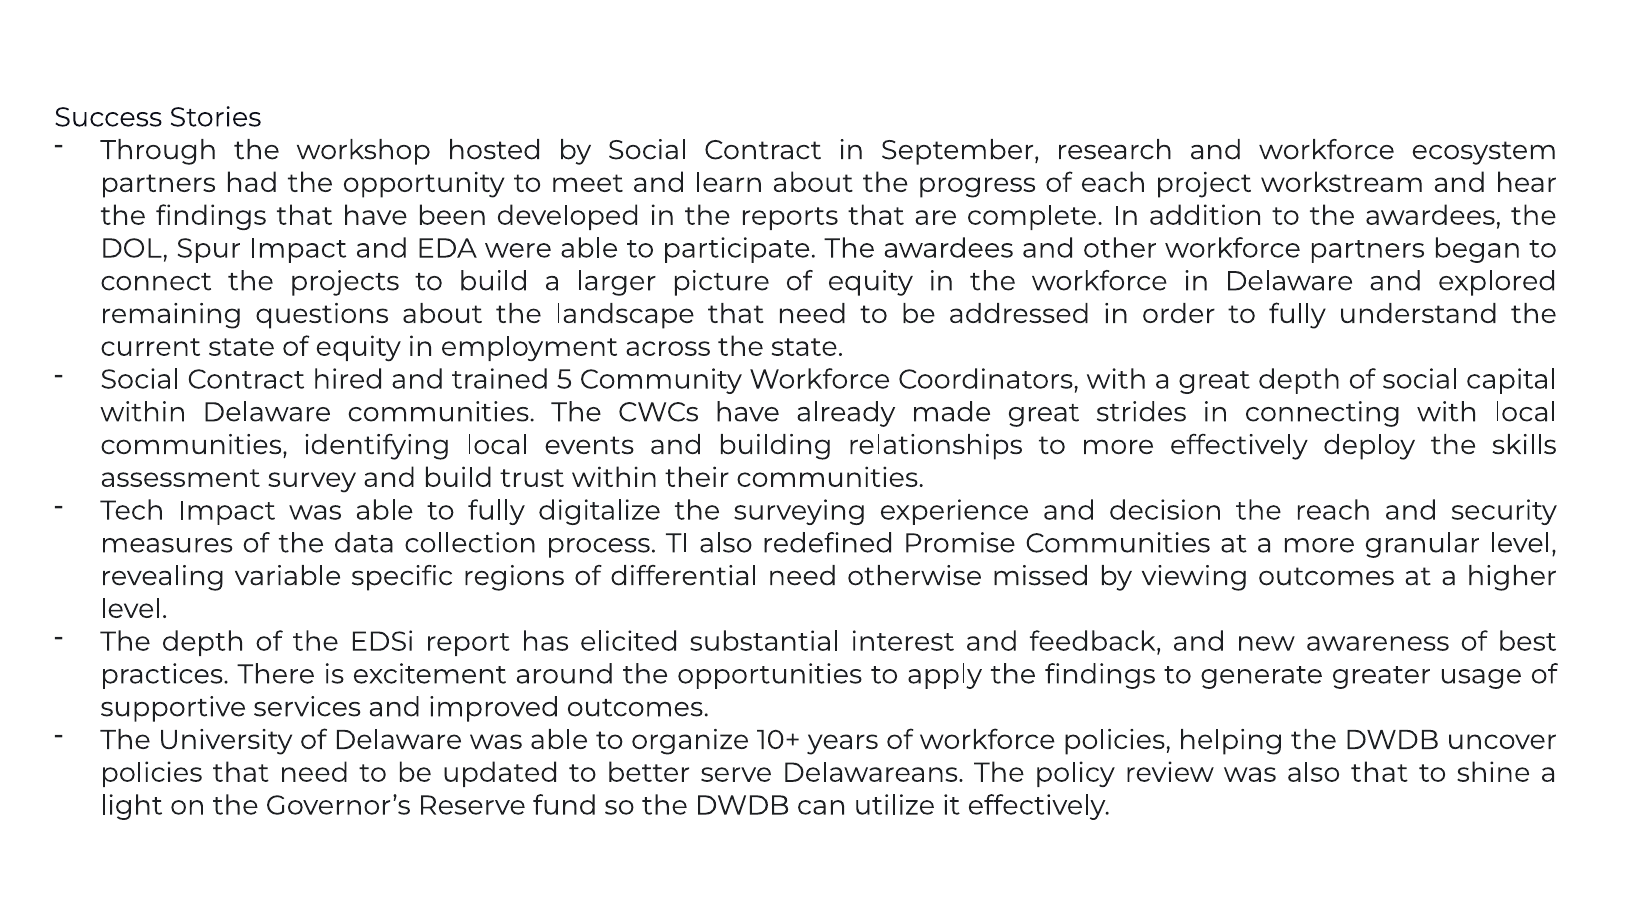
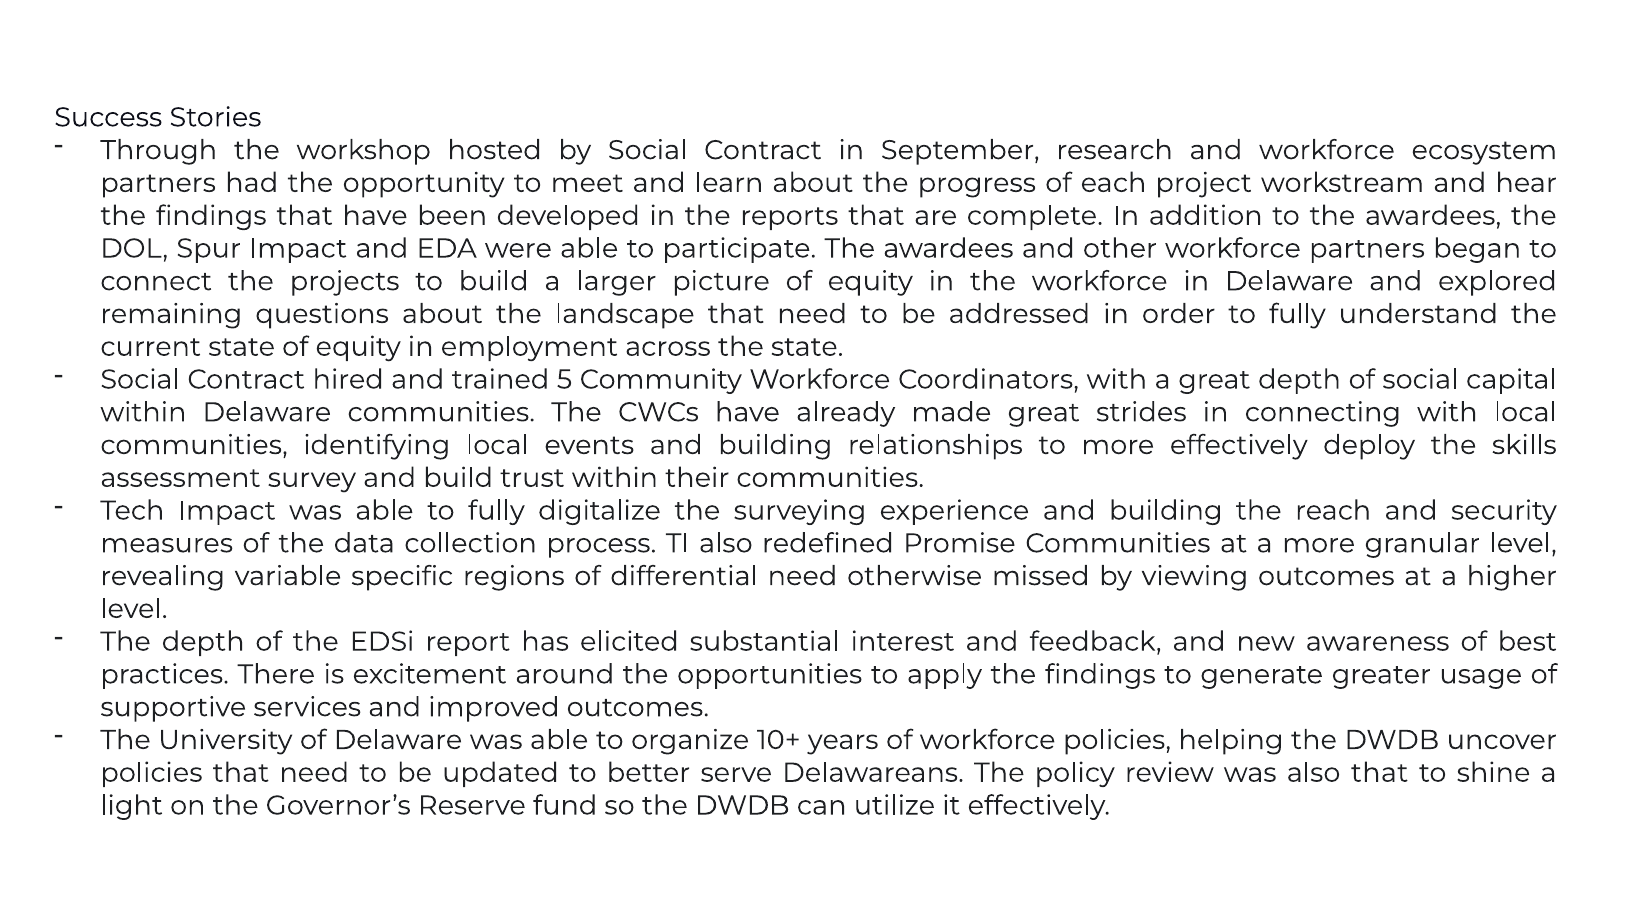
experience and decision: decision -> building (1166, 511)
